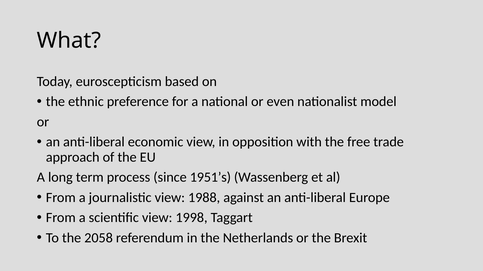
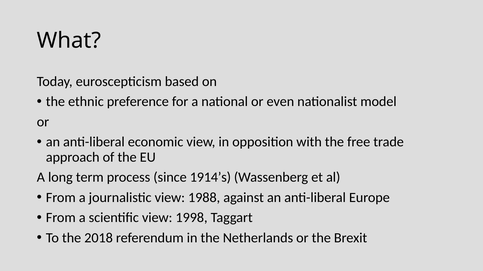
1951’s: 1951’s -> 1914’s (210, 178)
2058: 2058 -> 2018 (99, 238)
